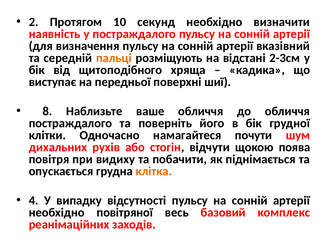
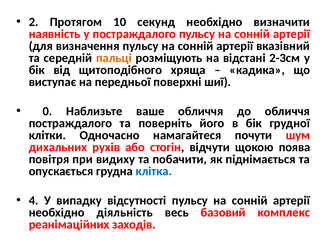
8: 8 -> 0 (47, 111)
клітка colour: orange -> blue (154, 171)
повітряної: повітряної -> діяльність (125, 212)
